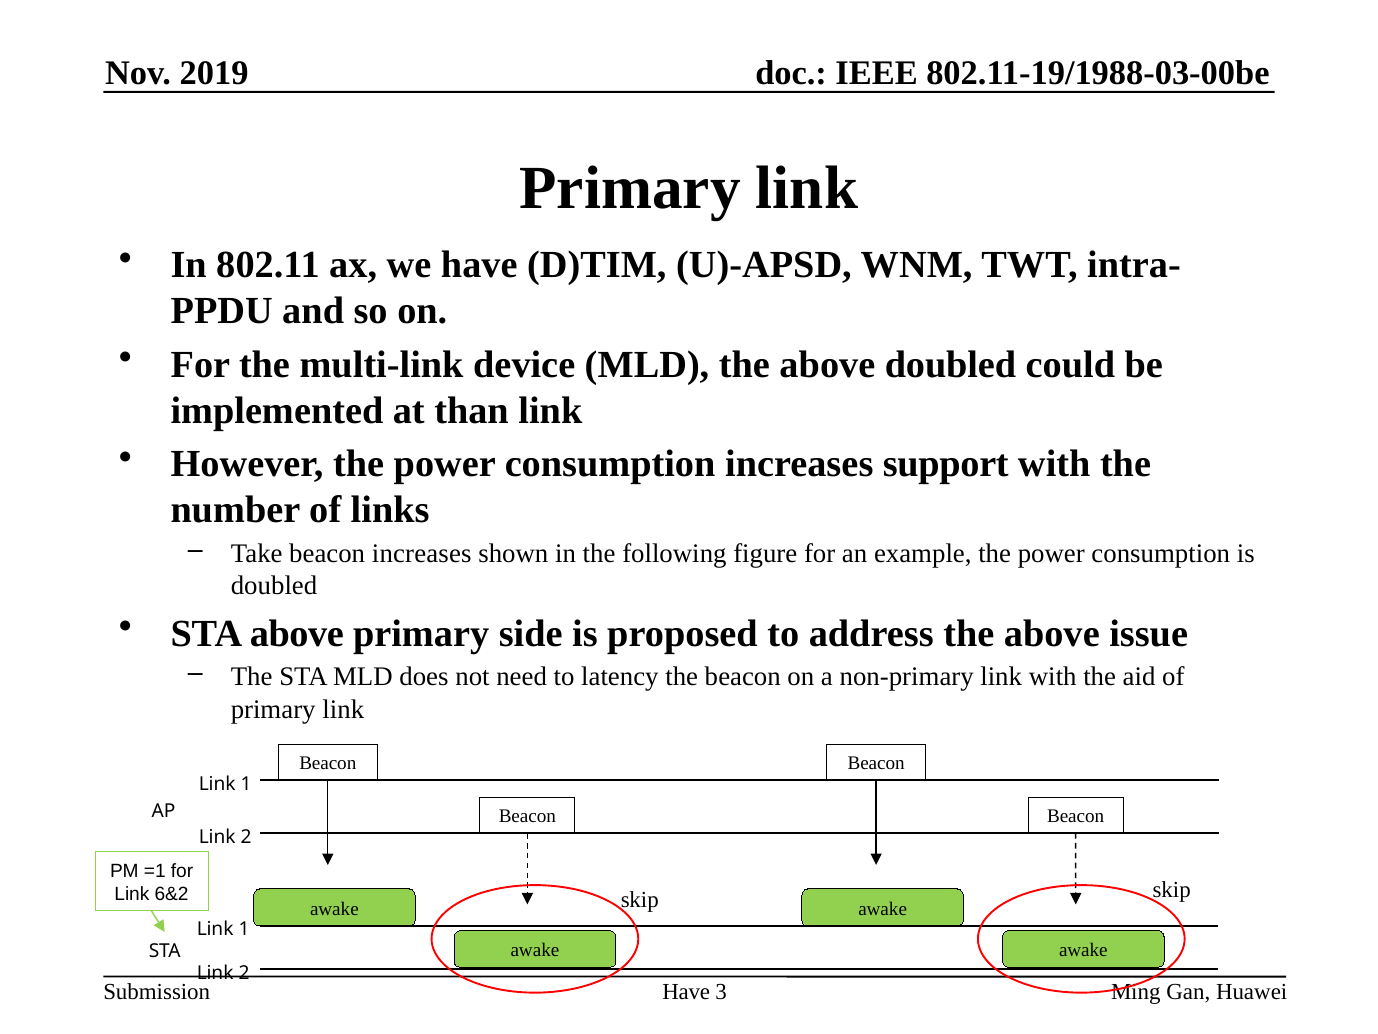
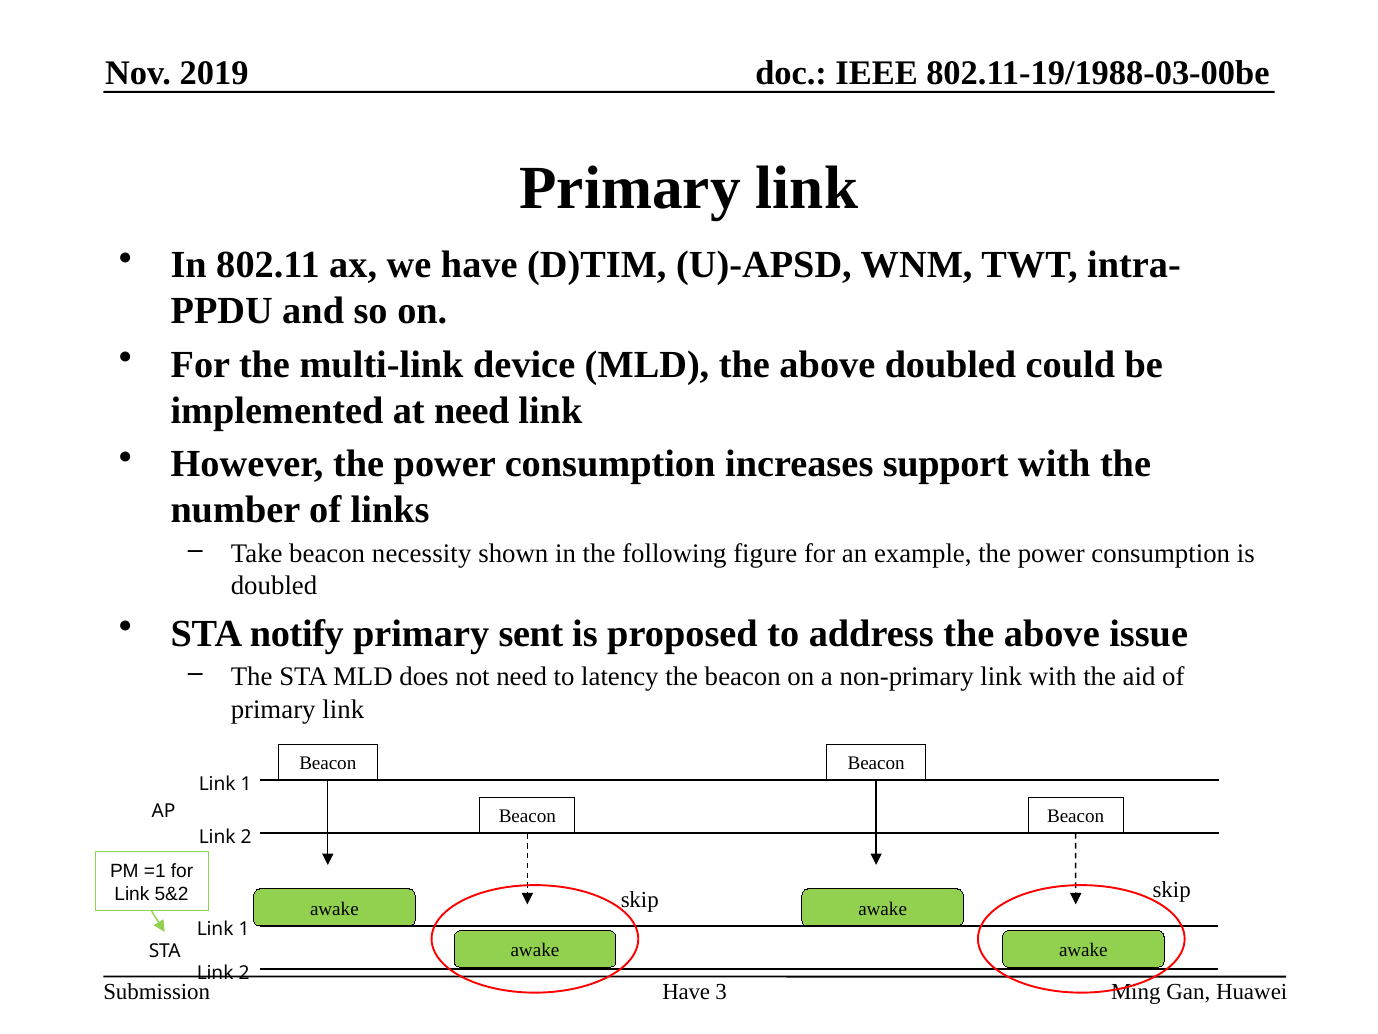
at than: than -> need (472, 410)
beacon increases: increases -> necessity (422, 553)
STA above: above -> notify (297, 633)
side: side -> sent (531, 633)
6&2: 6&2 -> 5&2 (172, 894)
